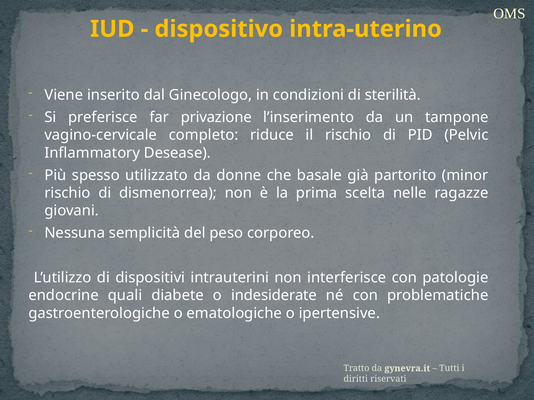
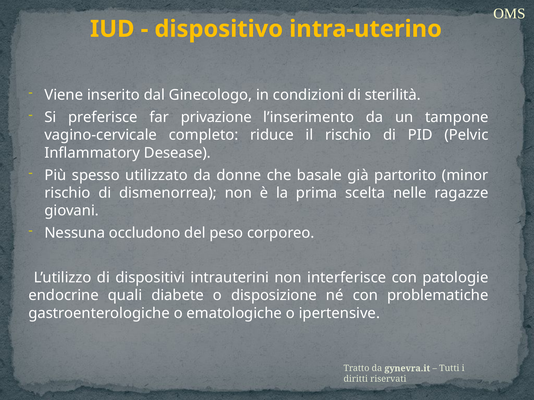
semplicità: semplicità -> occludono (145, 233)
indesiderate: indesiderate -> disposizione (274, 296)
